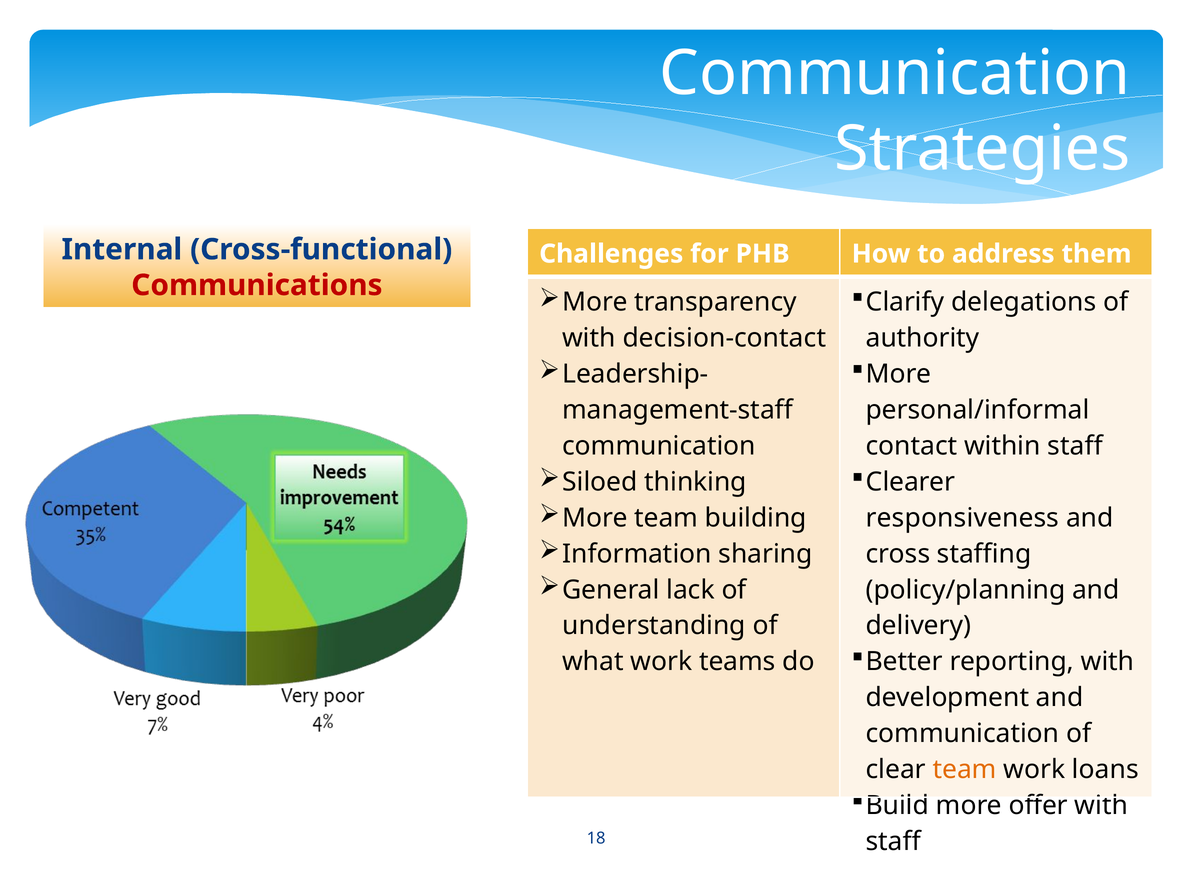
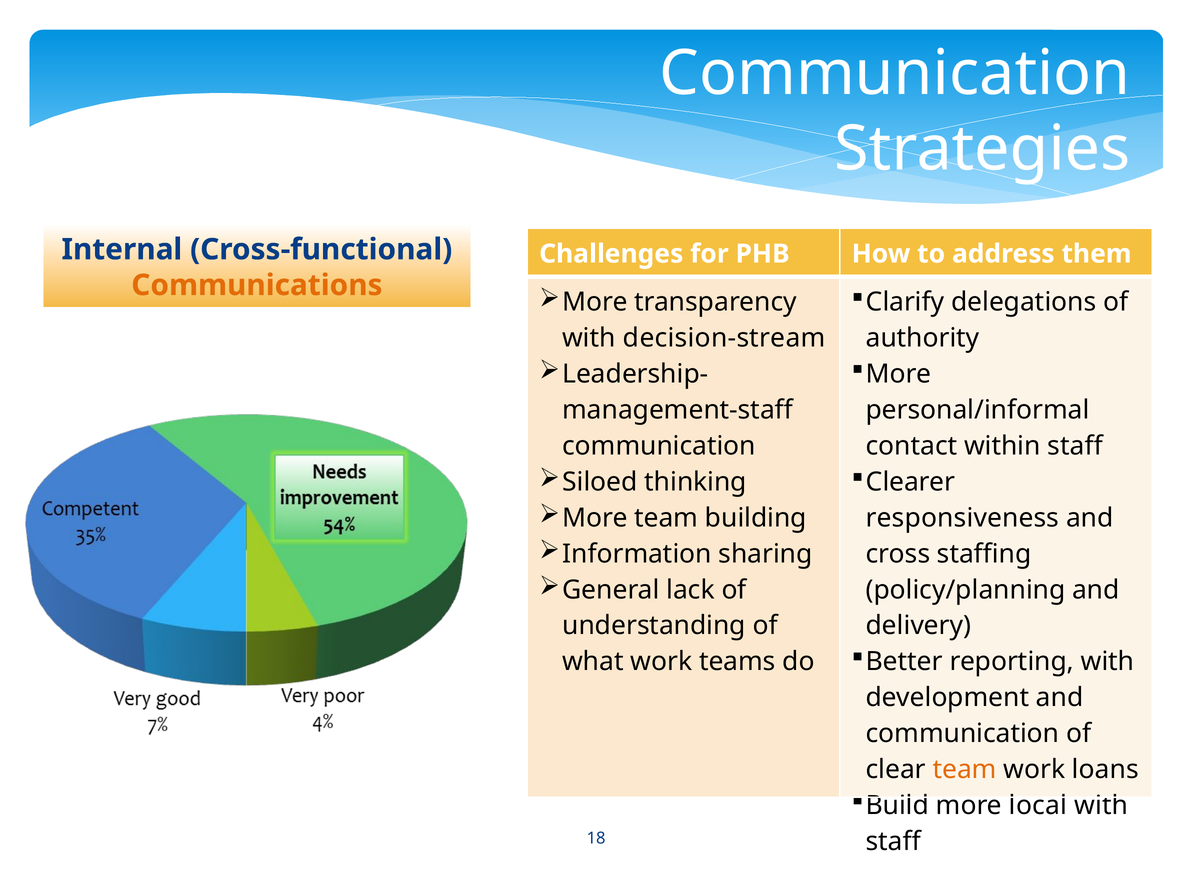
Communications colour: red -> orange (257, 285)
decision-contact: decision-contact -> decision-stream (724, 338)
offer: offer -> local (1038, 805)
